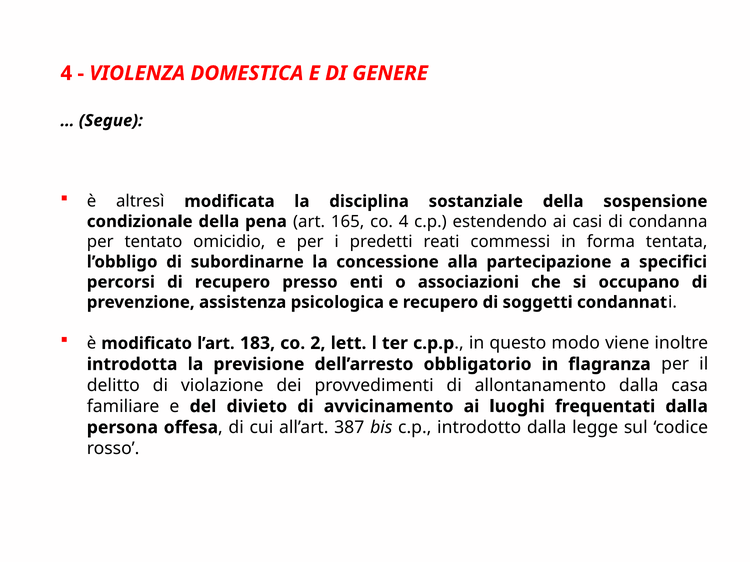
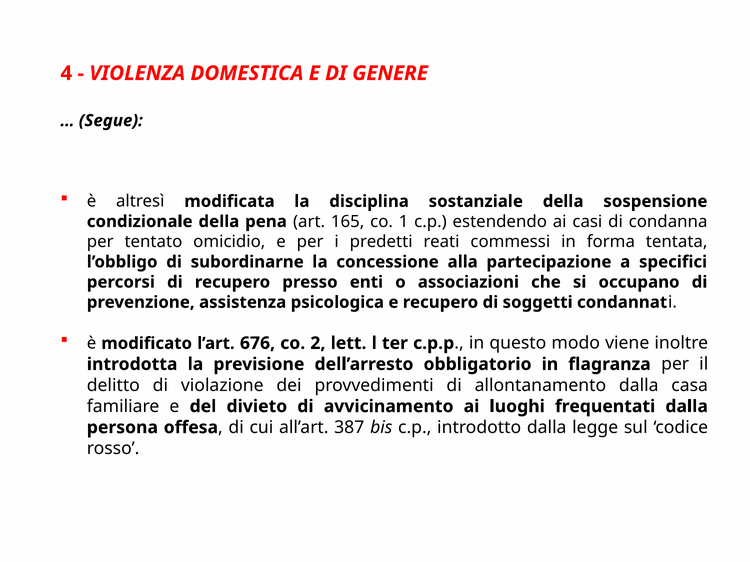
co 4: 4 -> 1 (404, 222)
183: 183 -> 676 (258, 343)
